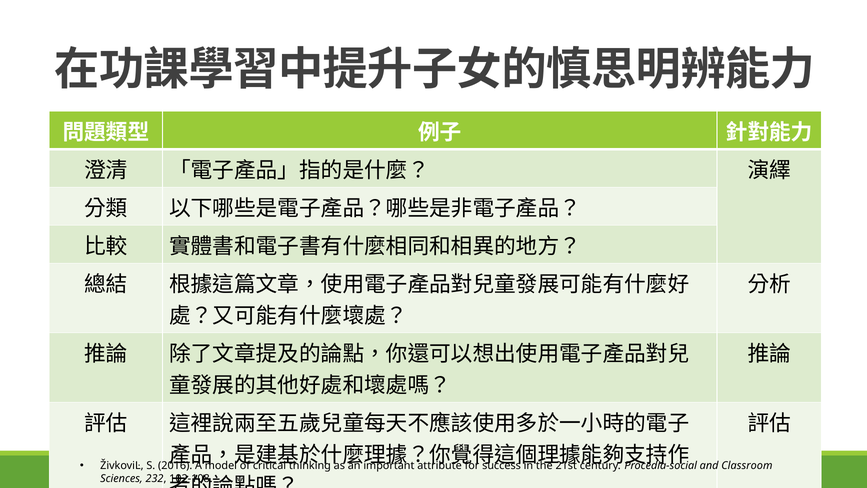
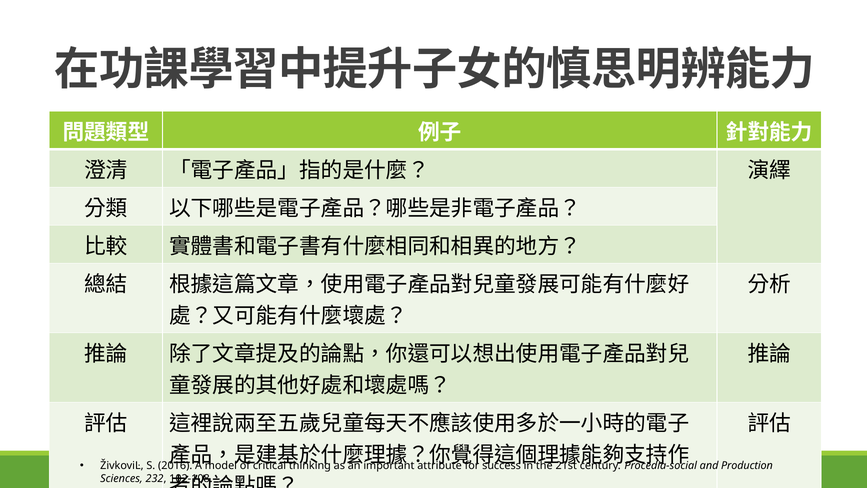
Classroom: Classroom -> Production (747, 465)
